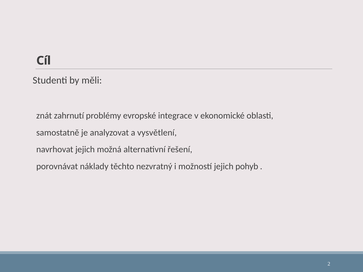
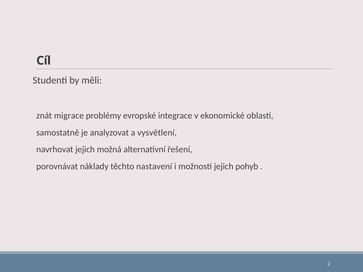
zahrnutí: zahrnutí -> migrace (69, 116)
nezvratný: nezvratný -> nastavení (154, 166)
